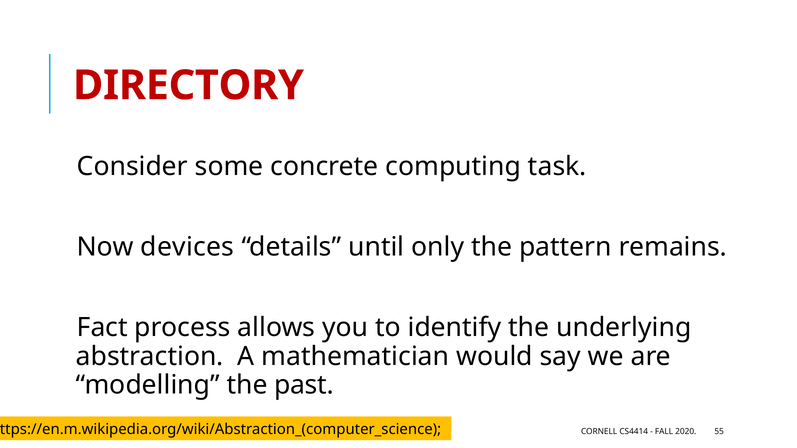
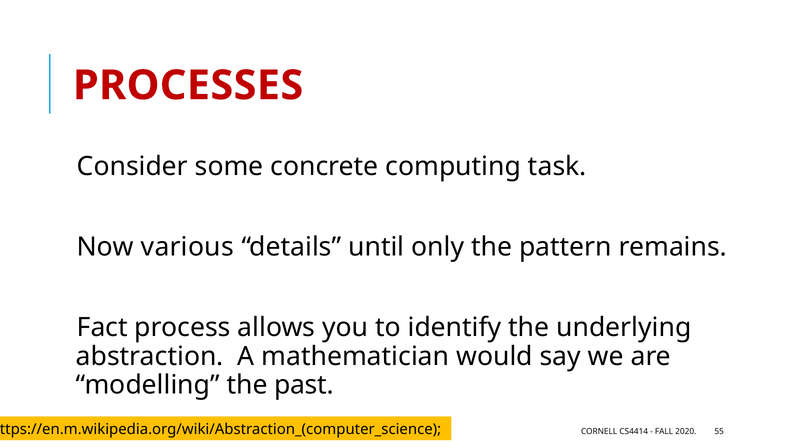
DIRECTORY: DIRECTORY -> PROCESSES (188, 86)
devices: devices -> various (187, 247)
